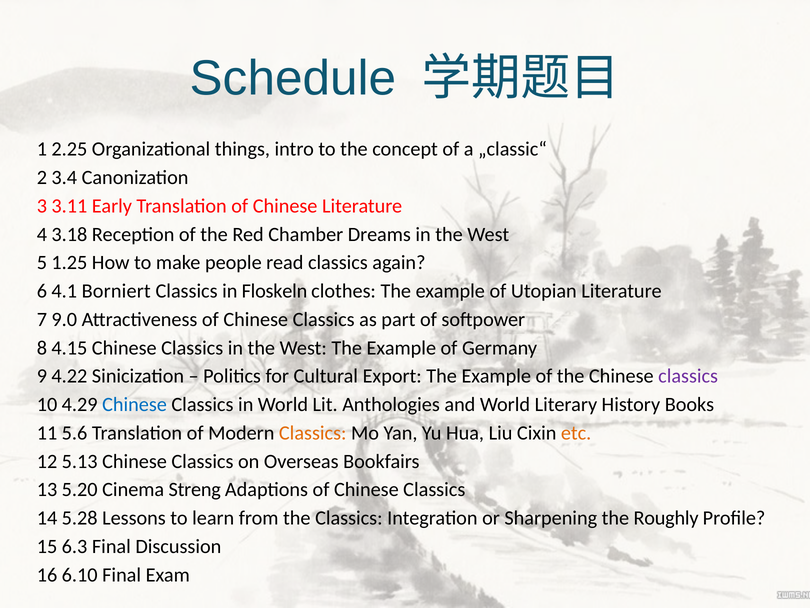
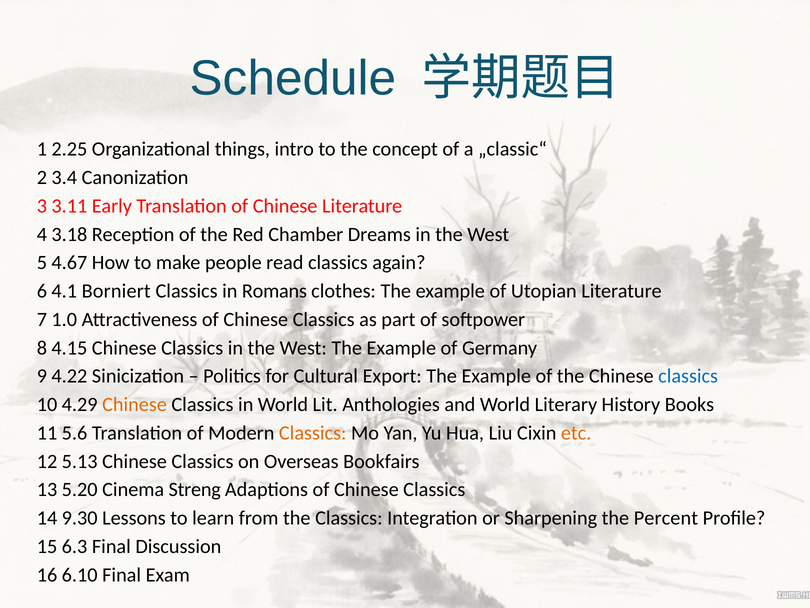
1.25: 1.25 -> 4.67 (69, 263)
Floskeln: Floskeln -> Romans (274, 291)
9.0: 9.0 -> 1.0 (64, 319)
classics colour: purple -> blue (688, 376)
Chinese colour: blue -> orange (135, 404)
5.28: 5.28 -> 9.30 (80, 518)
Roughly: Roughly -> Percent (666, 518)
